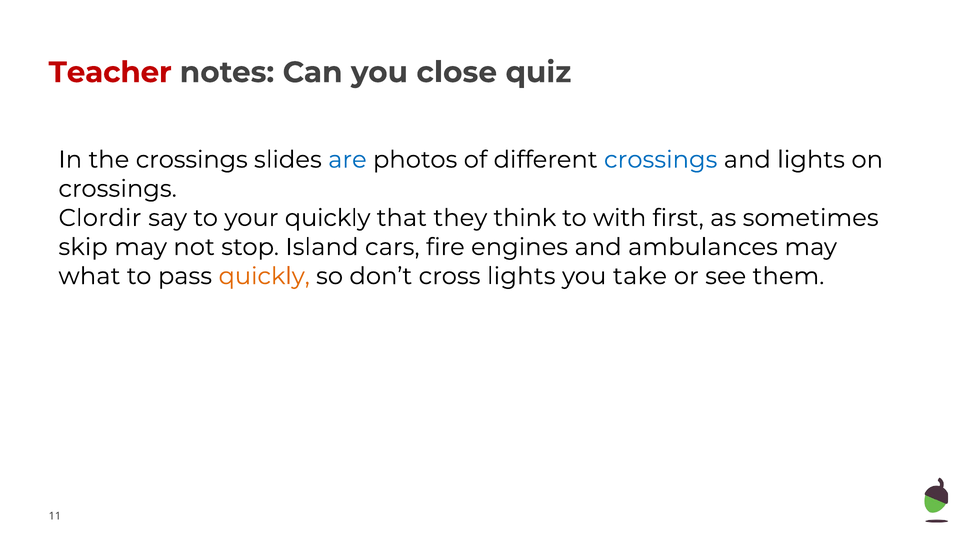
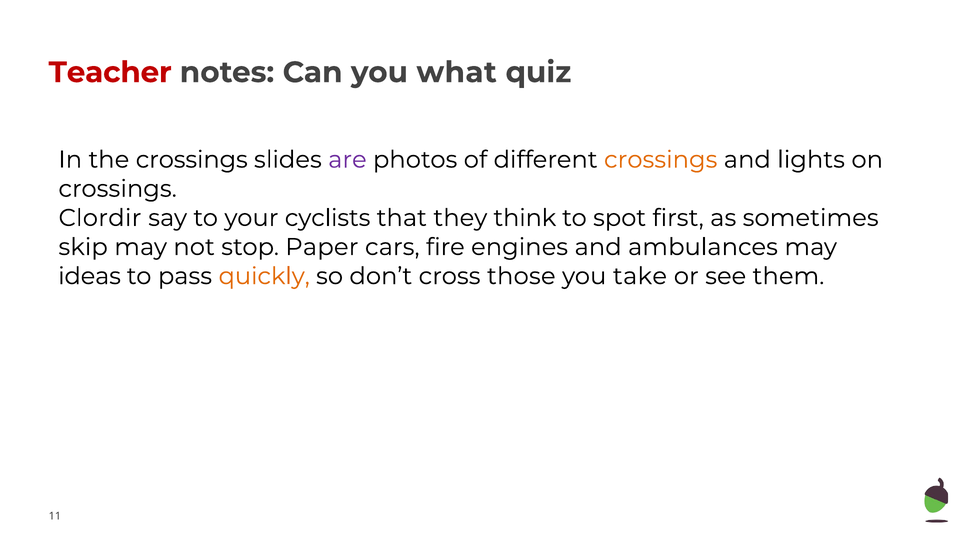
close: close -> what (457, 72)
are colour: blue -> purple (347, 160)
crossings colour: blue -> orange (661, 160)
your quickly: quickly -> cyclists (328, 218)
with: with -> spot (620, 218)
Island: Island -> Paper (322, 247)
what: what -> ideas (90, 276)
cross lights: lights -> those (521, 276)
